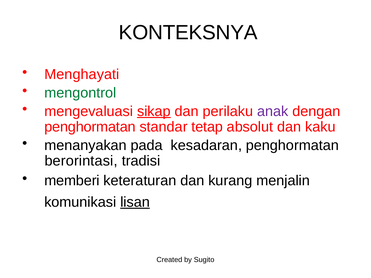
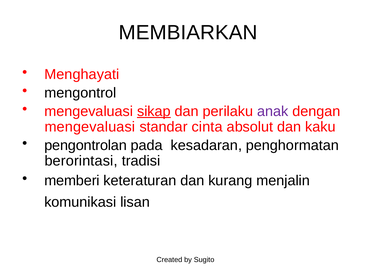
KONTEKSNYA: KONTEKSNYA -> MEMBIARKAN (188, 33)
mengontrol colour: green -> black (80, 93)
penghormatan: penghormatan -> mengevaluasi (90, 127)
tetap: tetap -> cinta (207, 127)
menanyakan: menanyakan -> pengontrolan (86, 146)
lisan underline: present -> none (135, 202)
